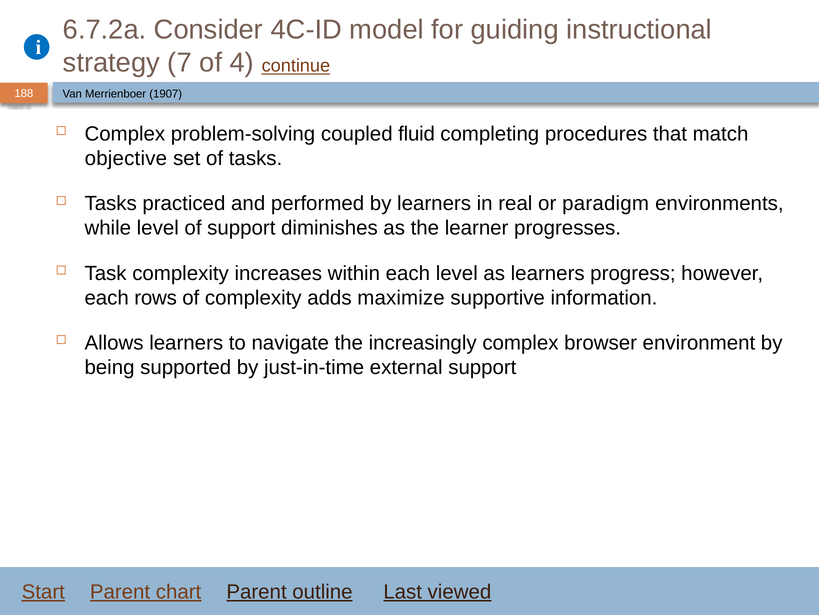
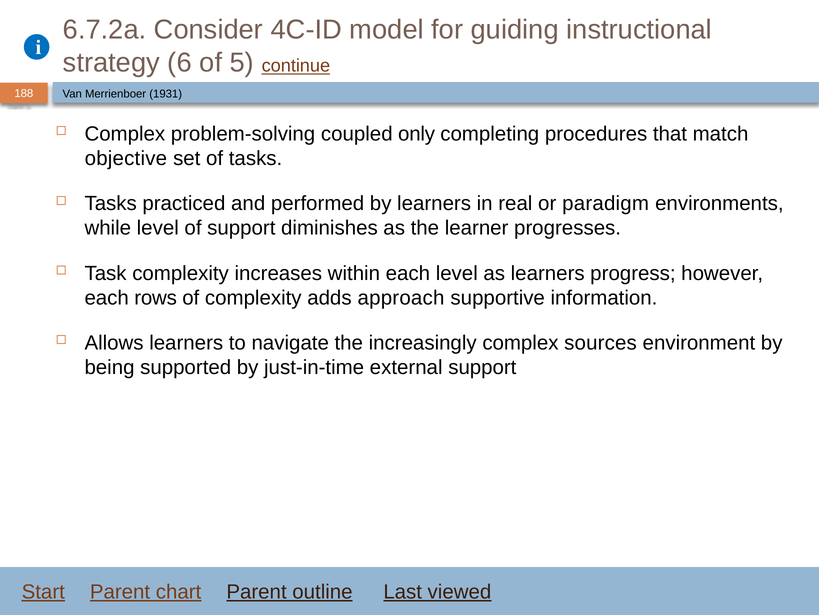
7: 7 -> 6 (180, 63)
4: 4 -> 5 (242, 63)
1907: 1907 -> 1931 (166, 94)
fluid: fluid -> only (417, 134)
maximize: maximize -> approach (401, 298)
browser: browser -> sources (601, 343)
